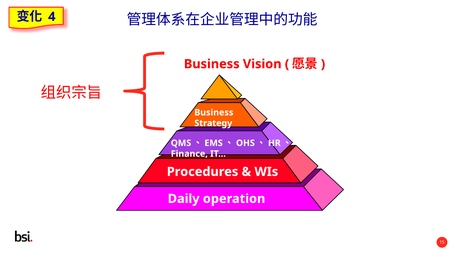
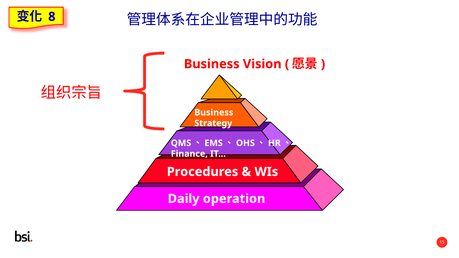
4: 4 -> 8 (52, 17)
